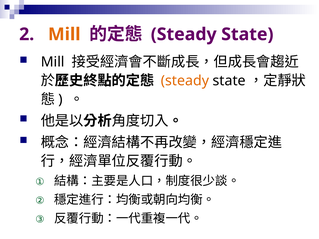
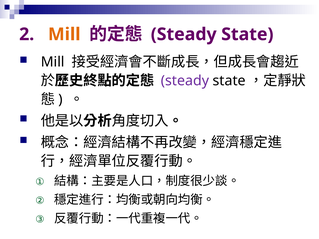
steady colour: orange -> purple (185, 81)
